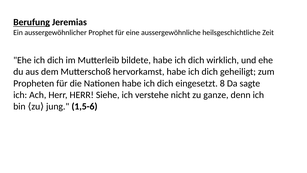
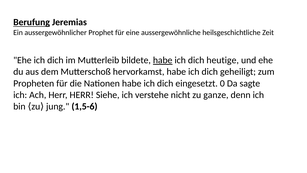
habe underline: none -> present (163, 60)
wirklich: wirklich -> heutige (223, 60)
8: 8 -> 0 (222, 83)
